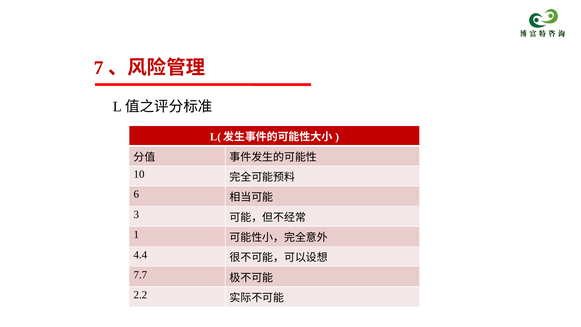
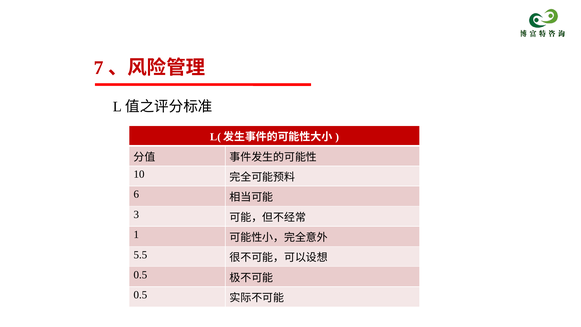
4.4: 4.4 -> 5.5 (140, 255)
7.7: 7.7 -> 0.5 (140, 275)
2.2: 2.2 -> 0.5 (140, 295)
